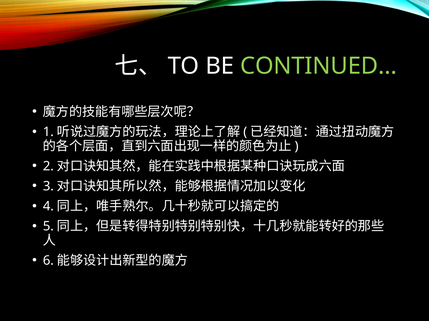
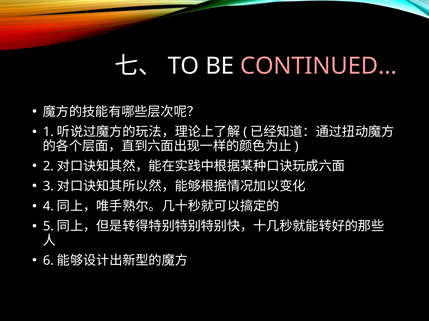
CONTINUED… colour: light green -> pink (319, 66)
